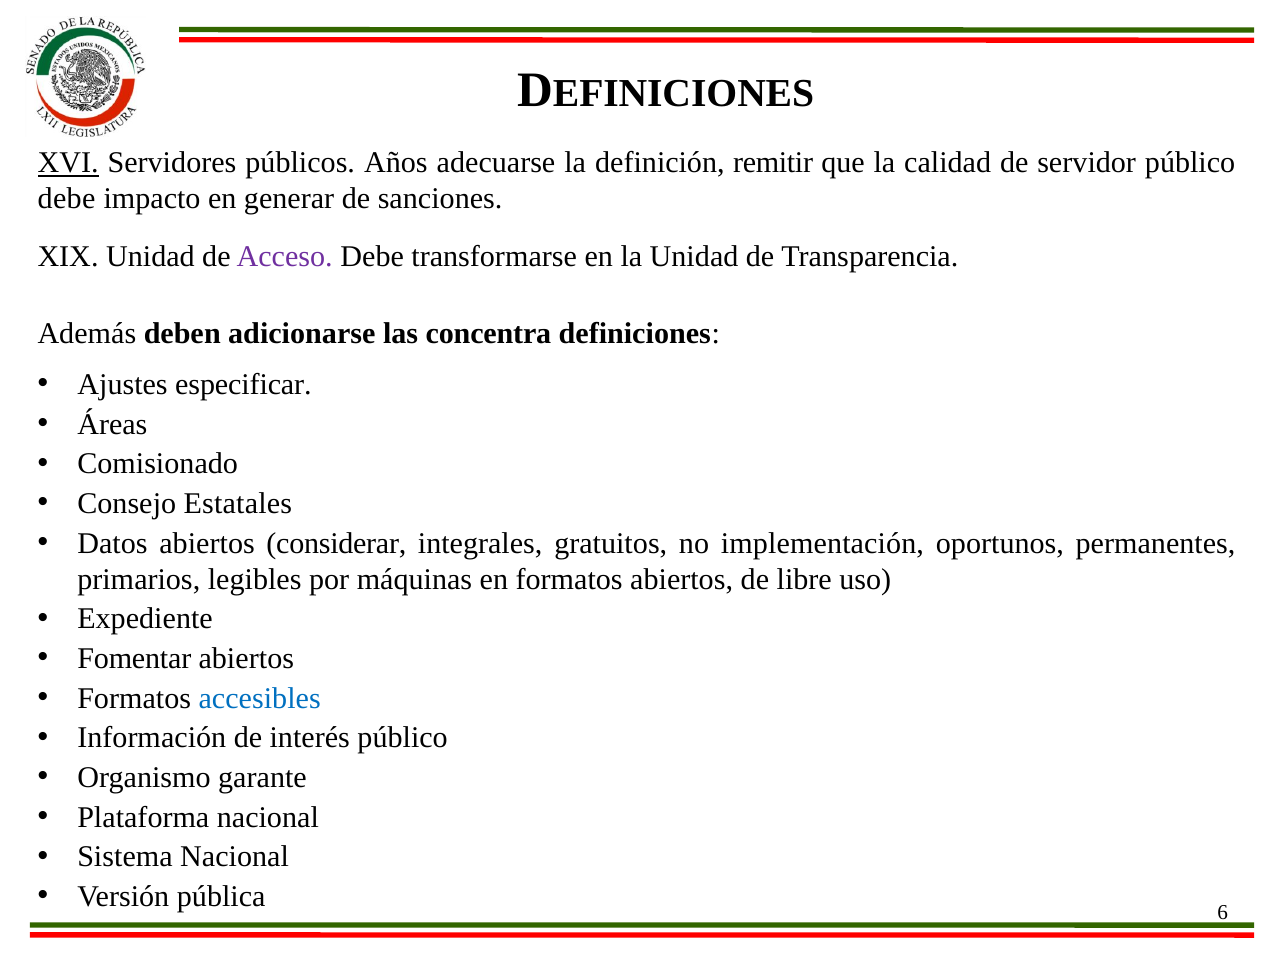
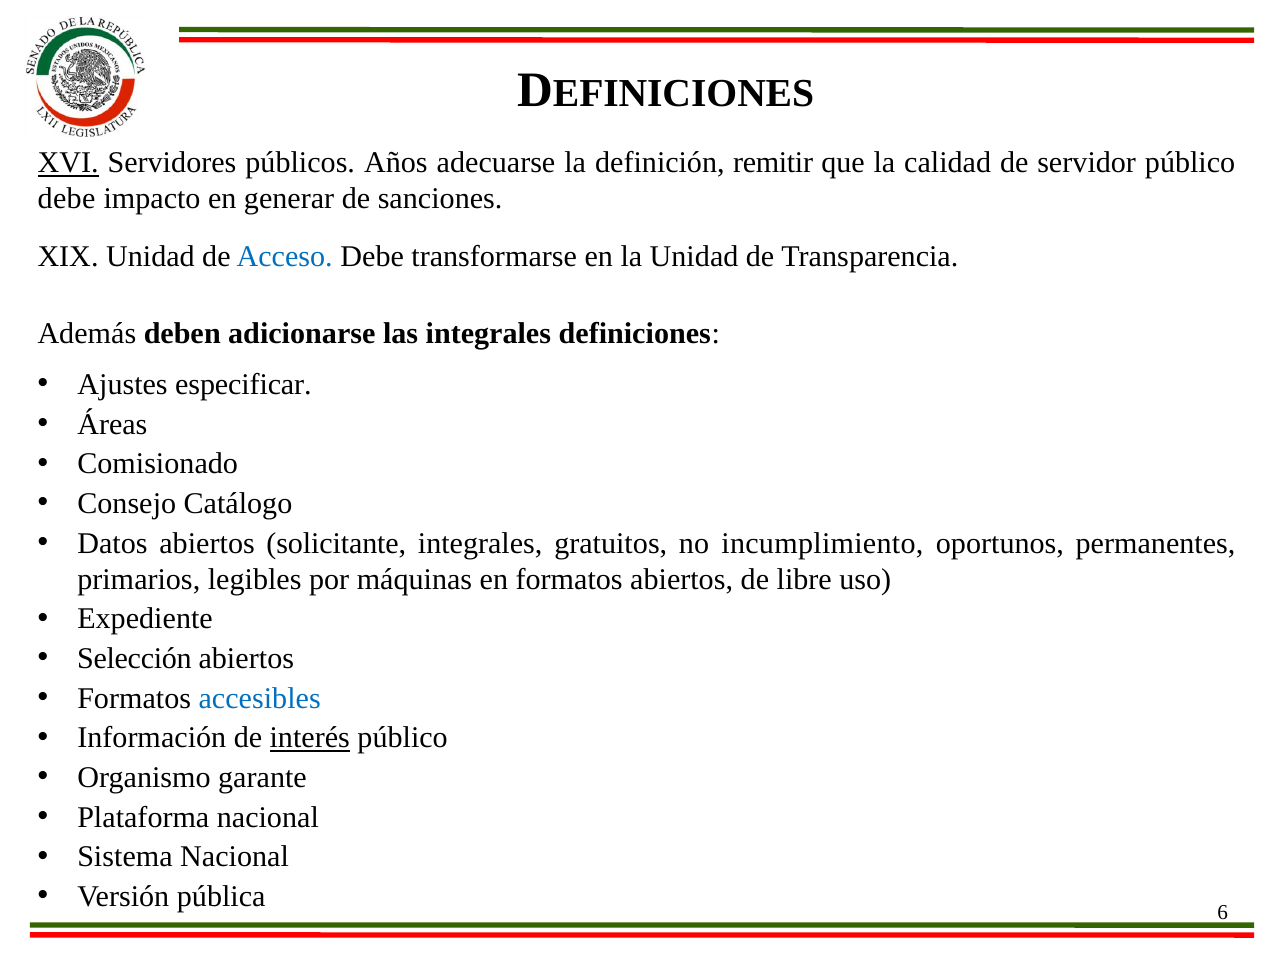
Acceso colour: purple -> blue (285, 257)
las concentra: concentra -> integrales (488, 334)
Estatales: Estatales -> Catálogo (238, 504)
considerar: considerar -> solicitante (336, 543)
implementación: implementación -> incumplimiento (822, 543)
Fomentar: Fomentar -> Selección (134, 659)
interés underline: none -> present (310, 738)
